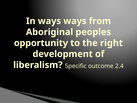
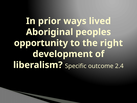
In ways: ways -> prior (49, 21)
from: from -> lived (100, 21)
